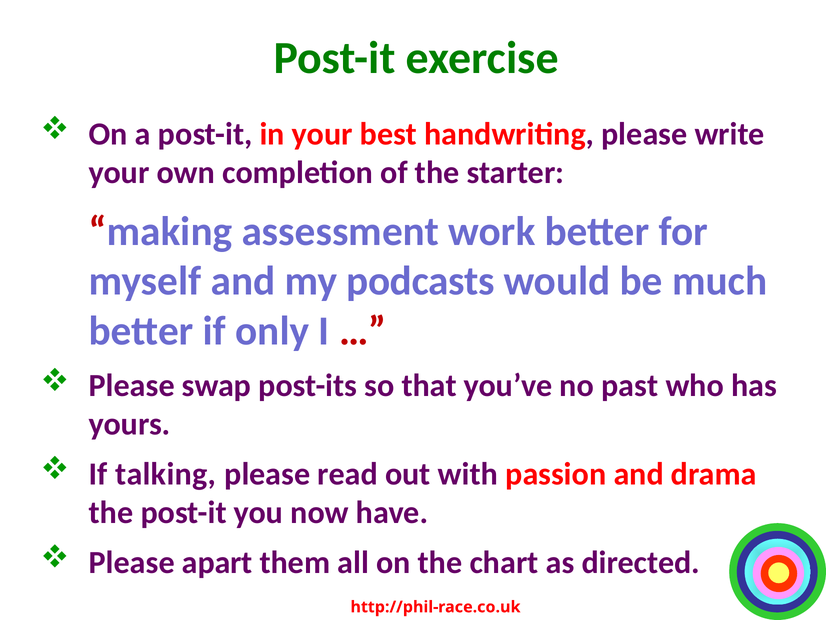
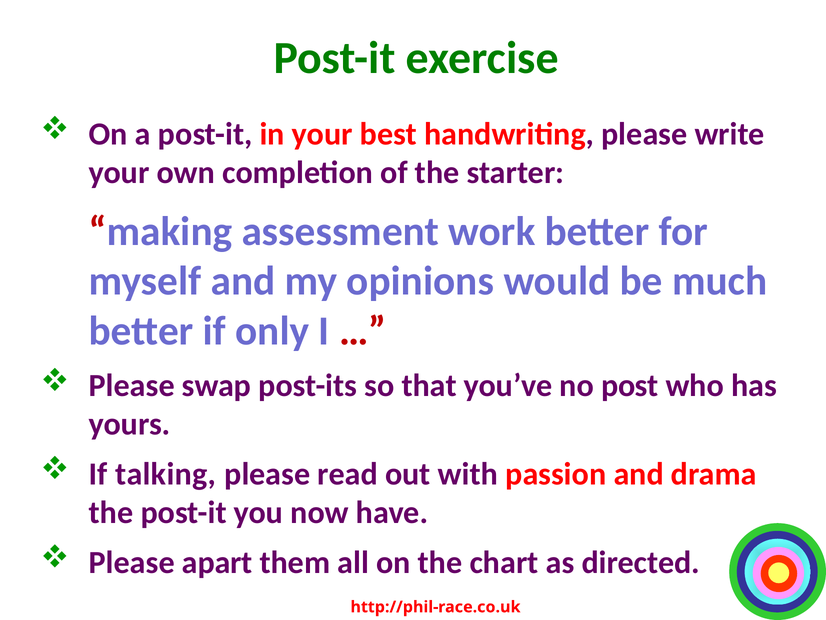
podcasts: podcasts -> opinions (420, 281)
past: past -> post (630, 385)
